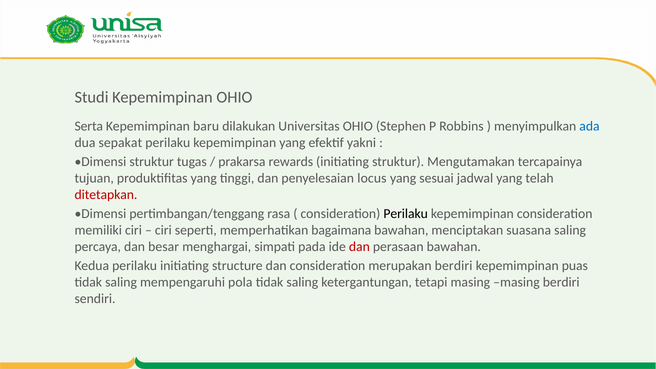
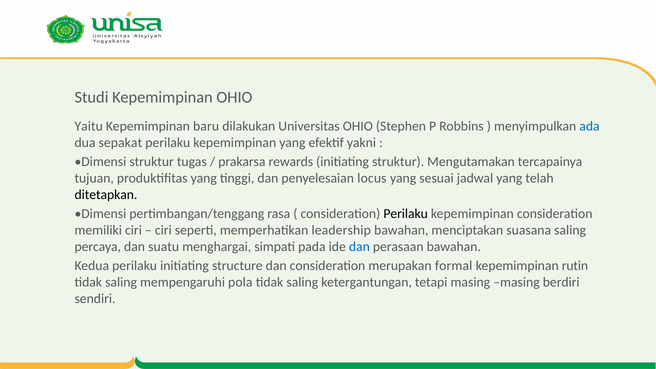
Serta: Serta -> Yaitu (89, 126)
ditetapkan colour: red -> black (106, 195)
bagaimana: bagaimana -> leadership (341, 230)
besar: besar -> suatu (164, 247)
dan colour: red -> blue (359, 247)
merupakan berdiri: berdiri -> formal (454, 266)
puas: puas -> rutin (575, 266)
